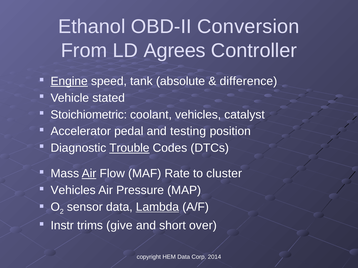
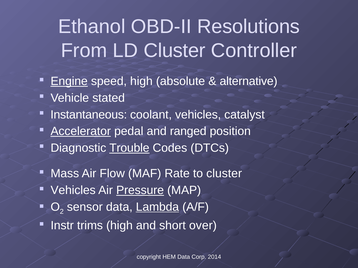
Conversion: Conversion -> Resolutions (249, 27)
LD Agrees: Agrees -> Cluster (175, 51)
speed tank: tank -> high (141, 81)
difference: difference -> alternative (249, 81)
Stoichiometric: Stoichiometric -> Instantaneous (89, 115)
Accelerator underline: none -> present (81, 131)
testing: testing -> ranged (188, 131)
Air underline: present -> none (89, 174)
Pressure underline: none -> present (140, 191)
trims give: give -> high (119, 226)
